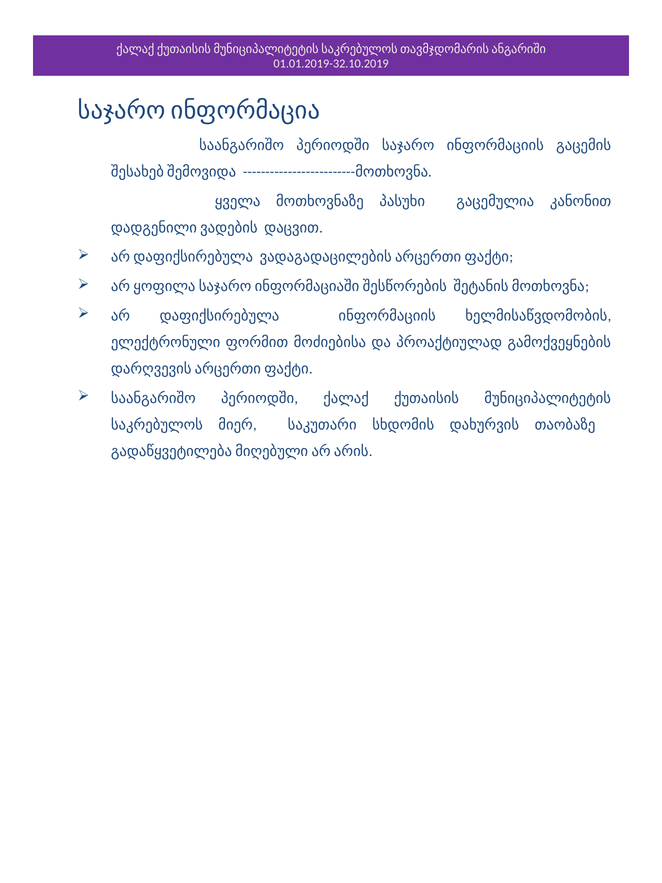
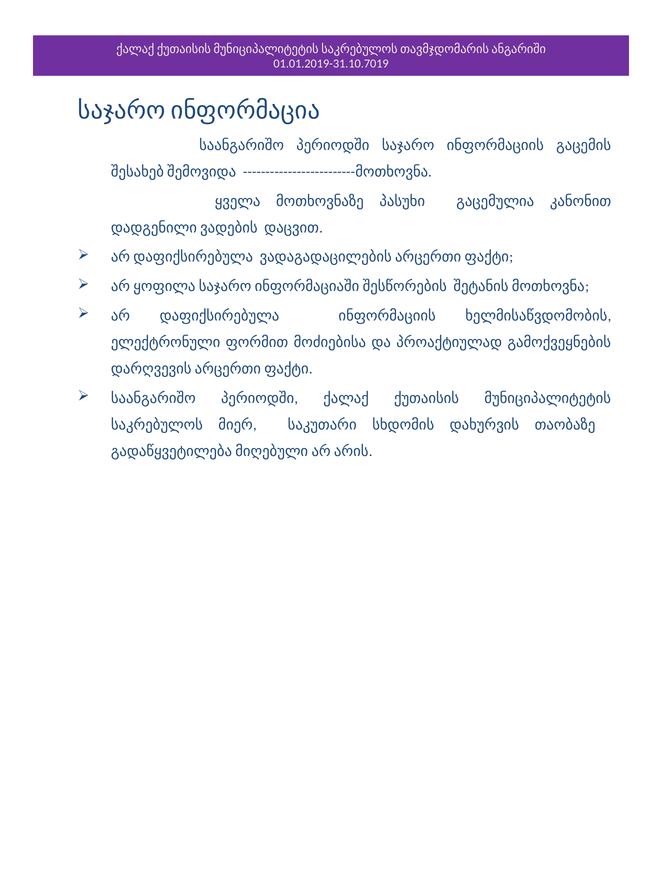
01.01.2019-32.10.2019: 01.01.2019-32.10.2019 -> 01.01.2019-31.10.7019 (331, 64)
